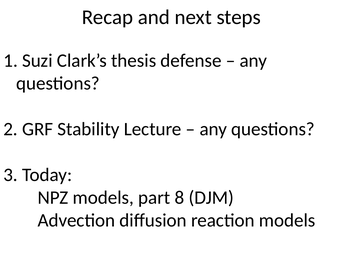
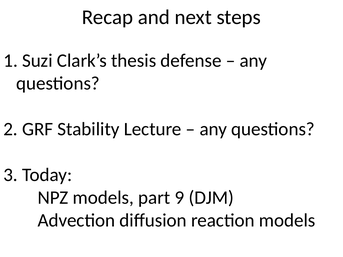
8: 8 -> 9 (179, 198)
